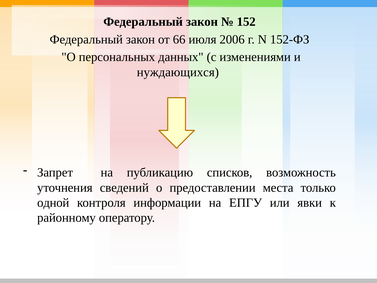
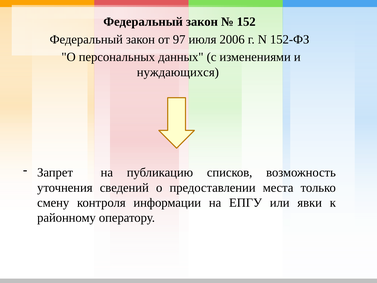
66: 66 -> 97 (179, 39)
одной: одной -> смену (53, 203)
